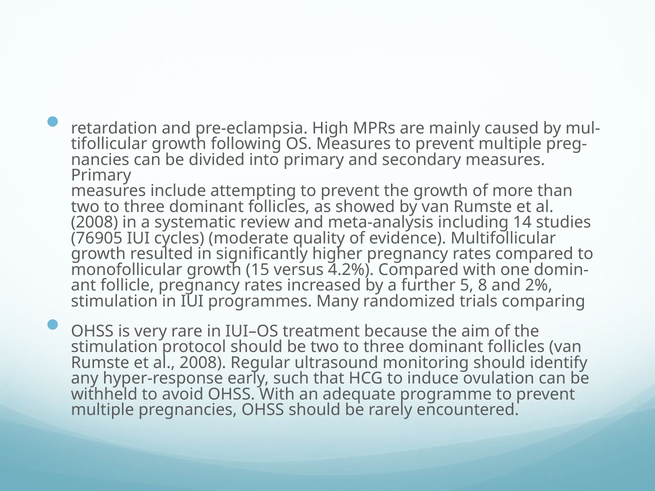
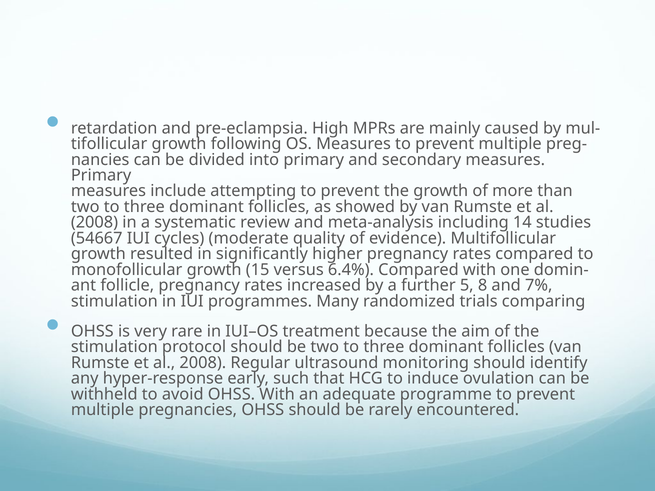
76905: 76905 -> 54667 (97, 238)
4.2%: 4.2% -> 6.4% (351, 270)
2%: 2% -> 7% (539, 286)
